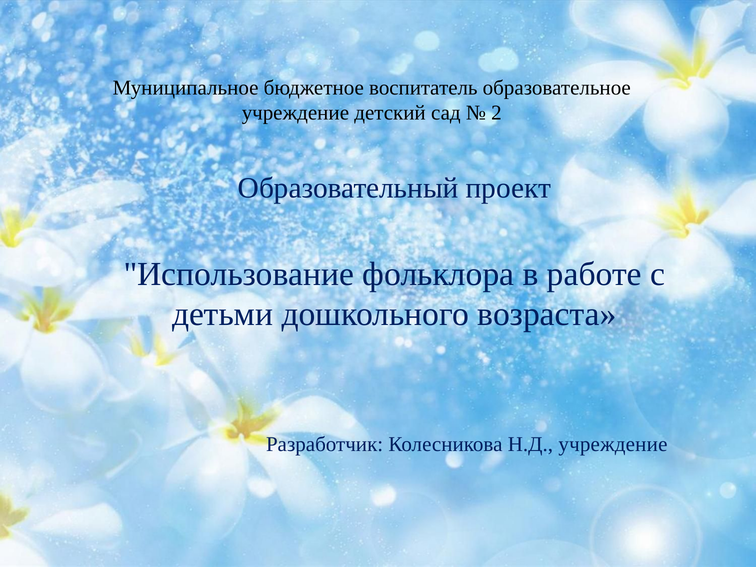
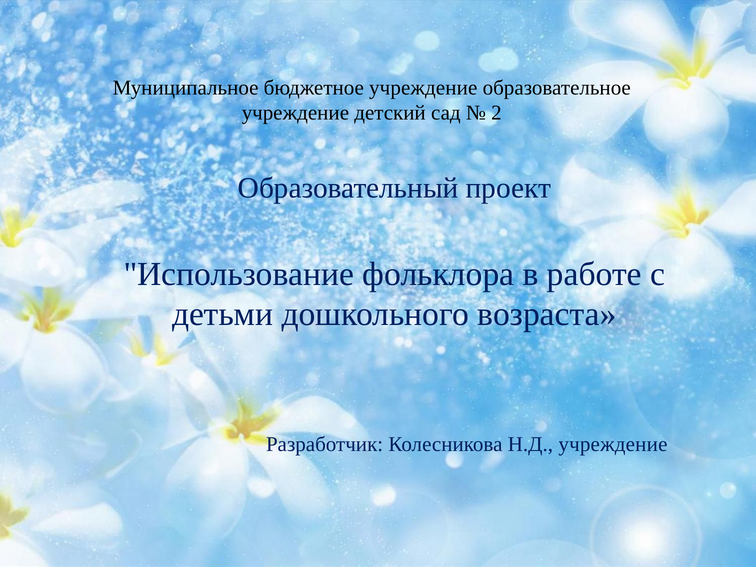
бюджетное воспитатель: воспитатель -> учреждение (423, 88)
